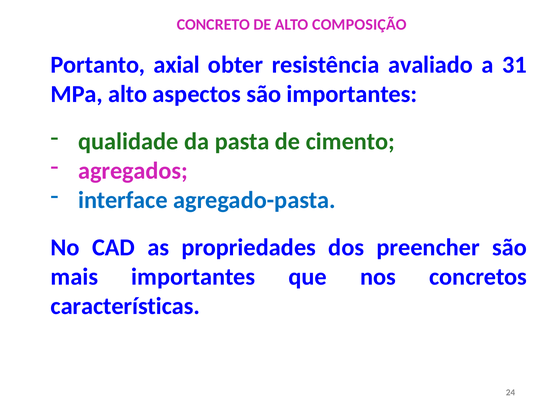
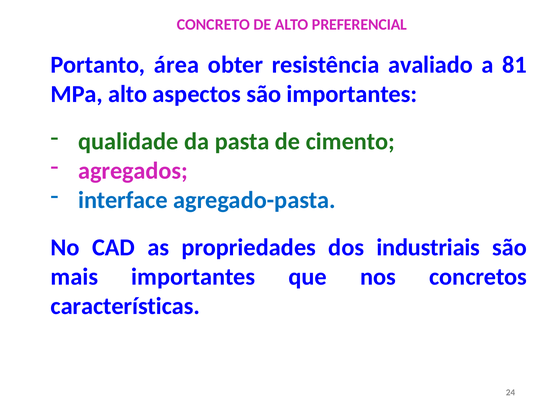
COMPOSIÇÃO: COMPOSIÇÃO -> PREFERENCIAL (360, 25)
axial: axial -> área (177, 65)
31: 31 -> 81 (514, 65)
preencher: preencher -> industriais (428, 248)
